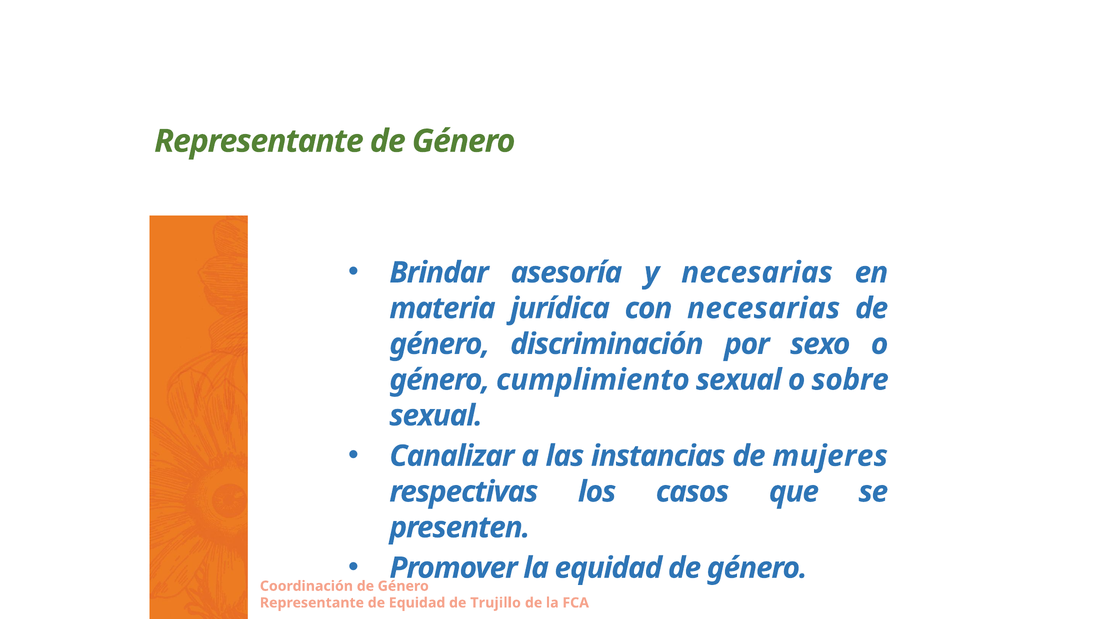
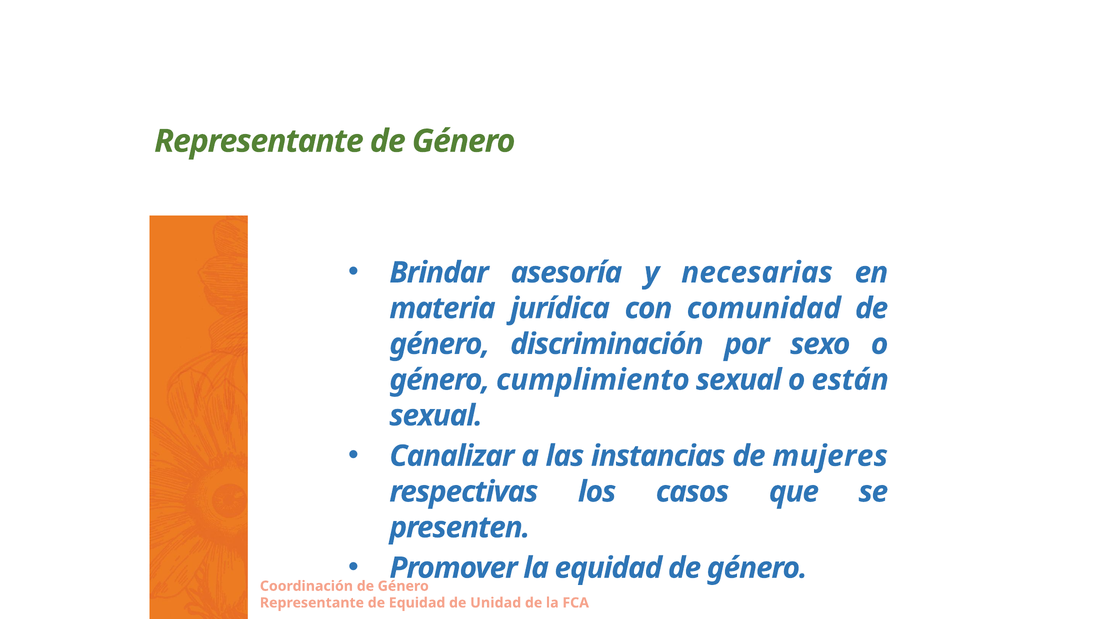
con necesarias: necesarias -> comunidad (764, 308)
sobre: sobre -> están (850, 380)
Trujillo: Trujillo -> Unidad (496, 603)
